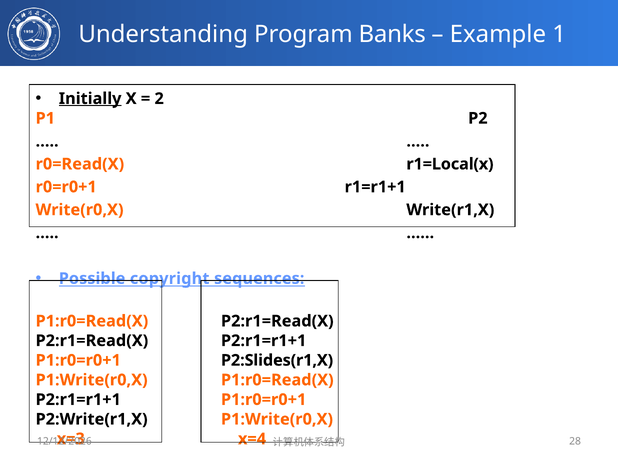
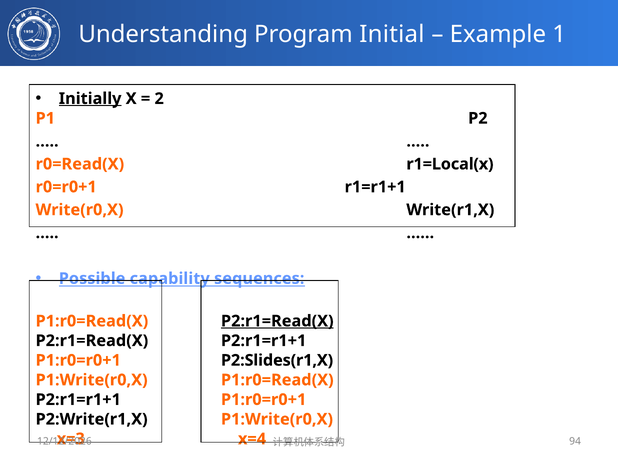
Banks: Banks -> Initial (392, 34)
copyright: copyright -> capability (170, 279)
P2:r1=Read(X underline: none -> present (277, 321)
28: 28 -> 94 (575, 442)
